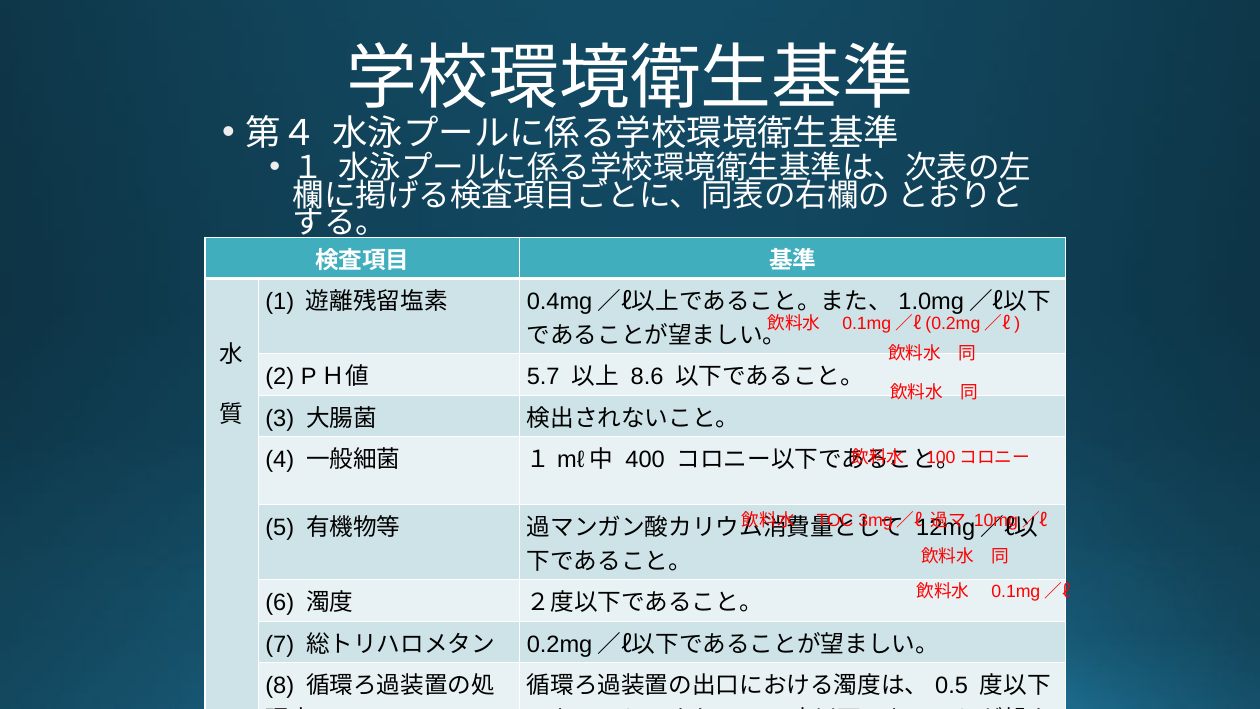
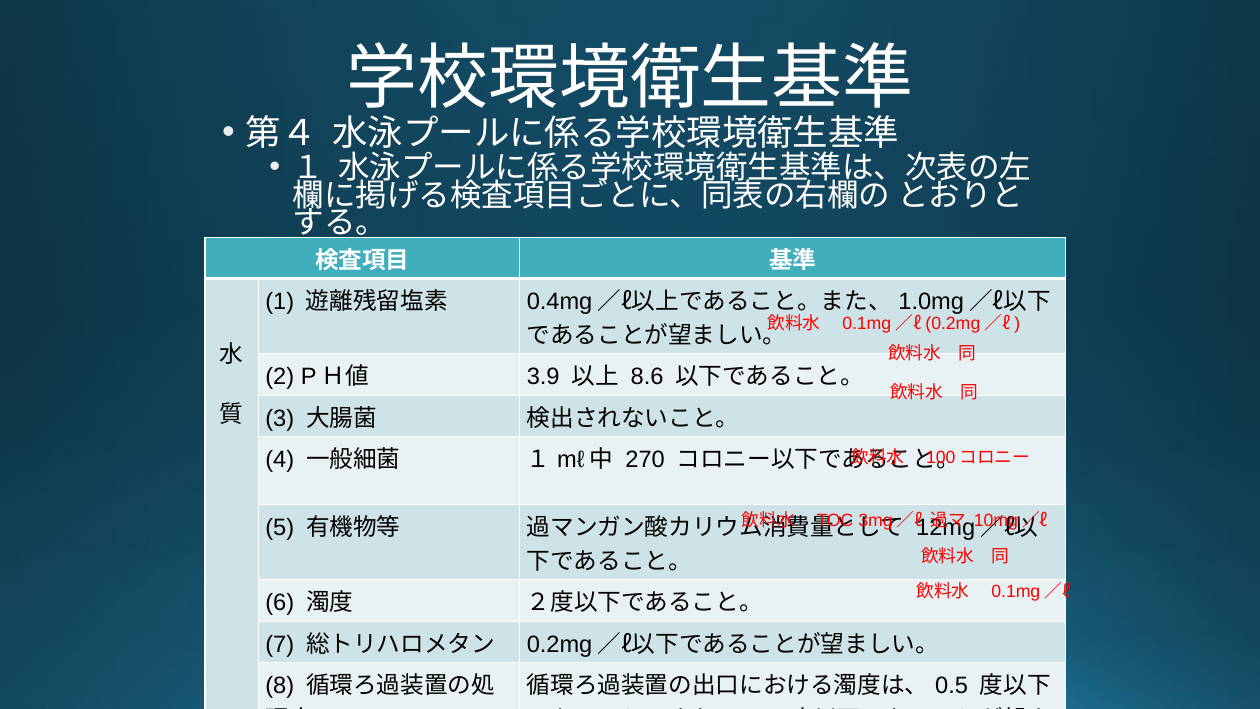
5.7: 5.7 -> 3.9 (543, 377)
400: 400 -> 270 (645, 460)
